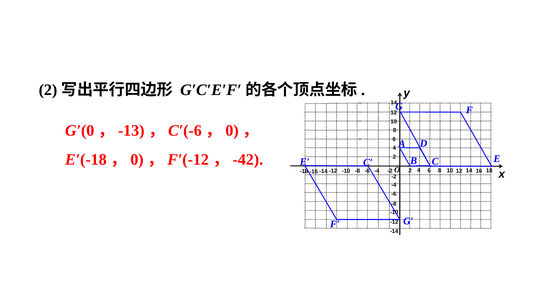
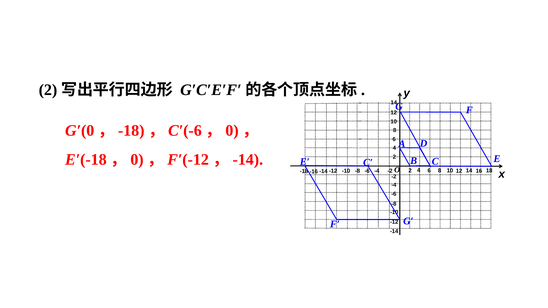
-13: -13 -> -18 (131, 131)
-42: -42 -> -14 (248, 160)
